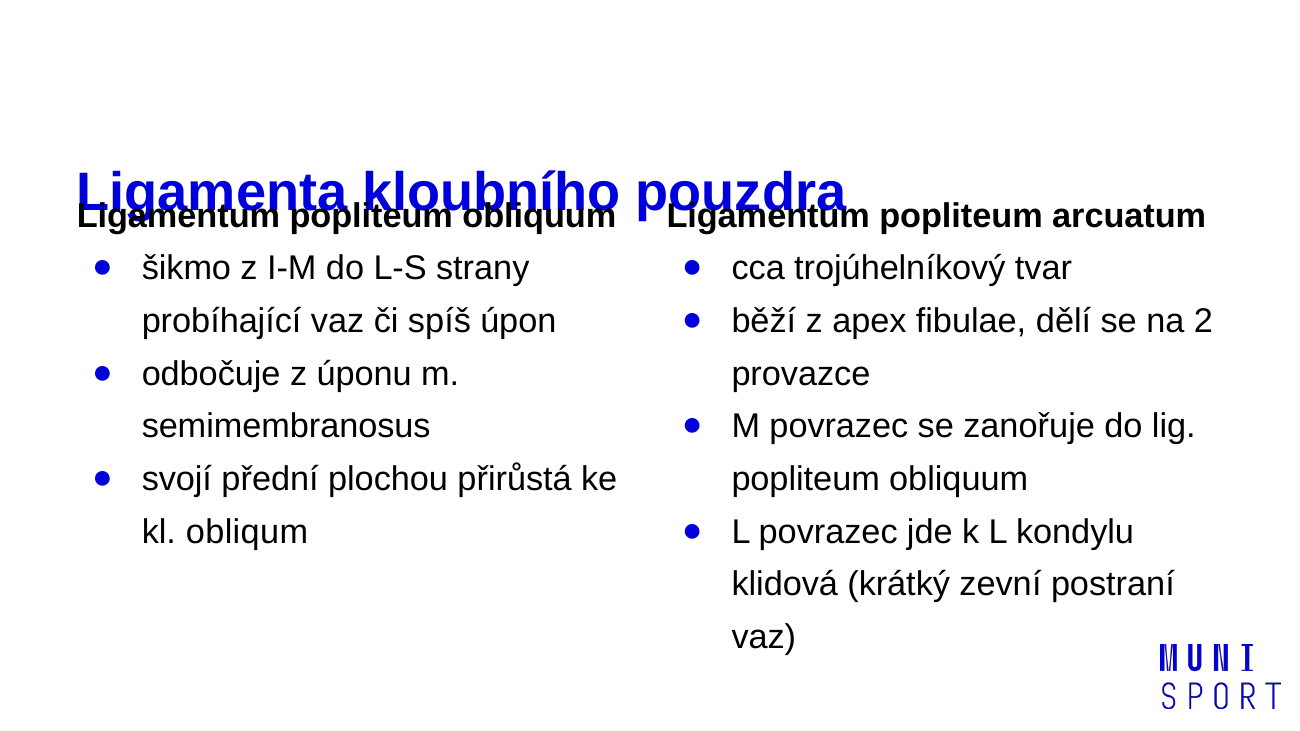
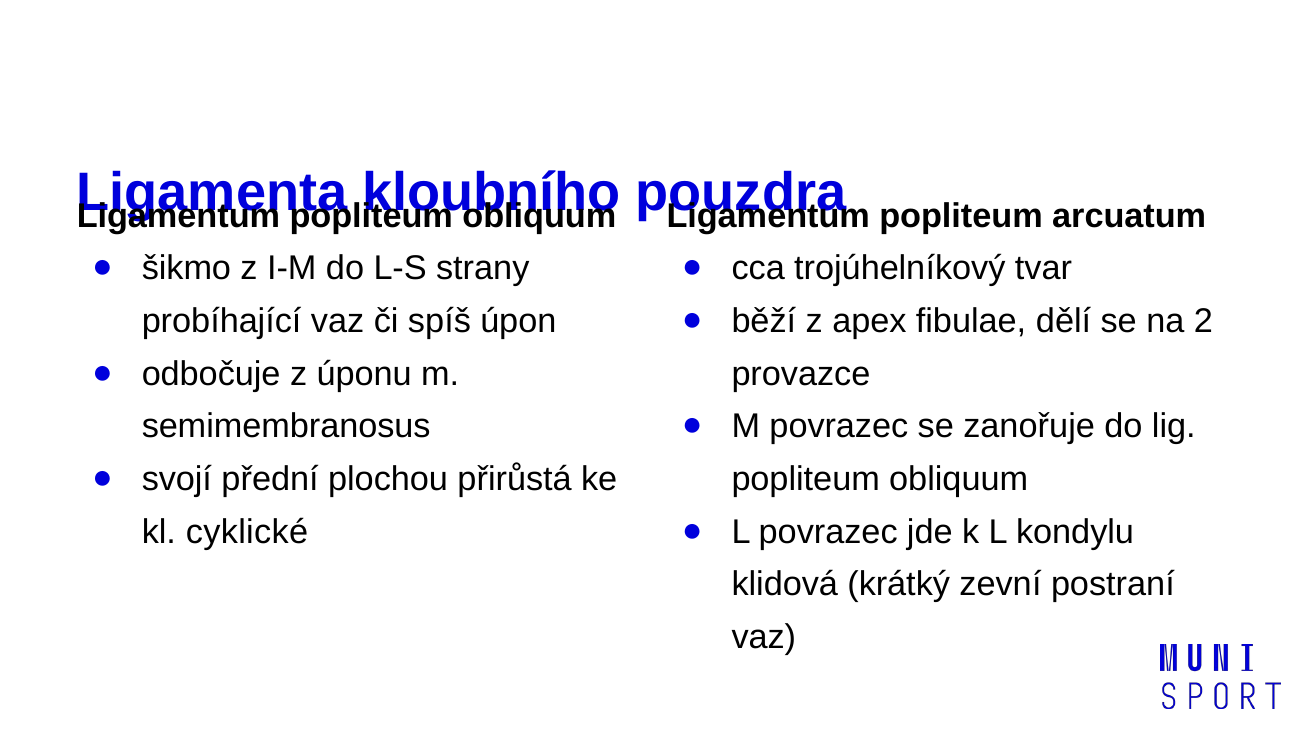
obliqum: obliqum -> cyklické (247, 532)
